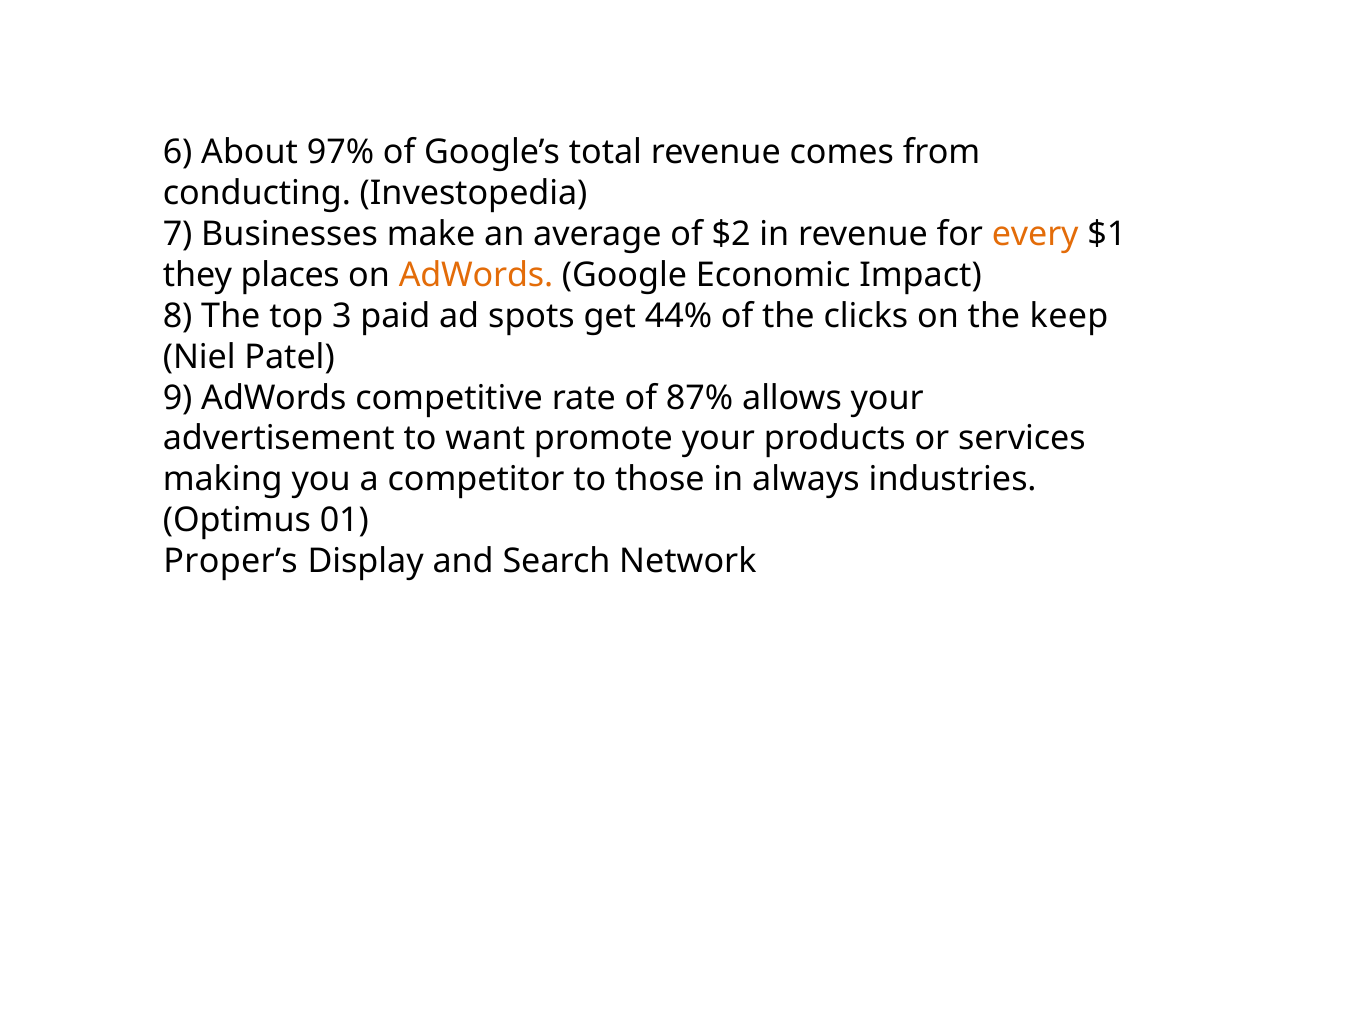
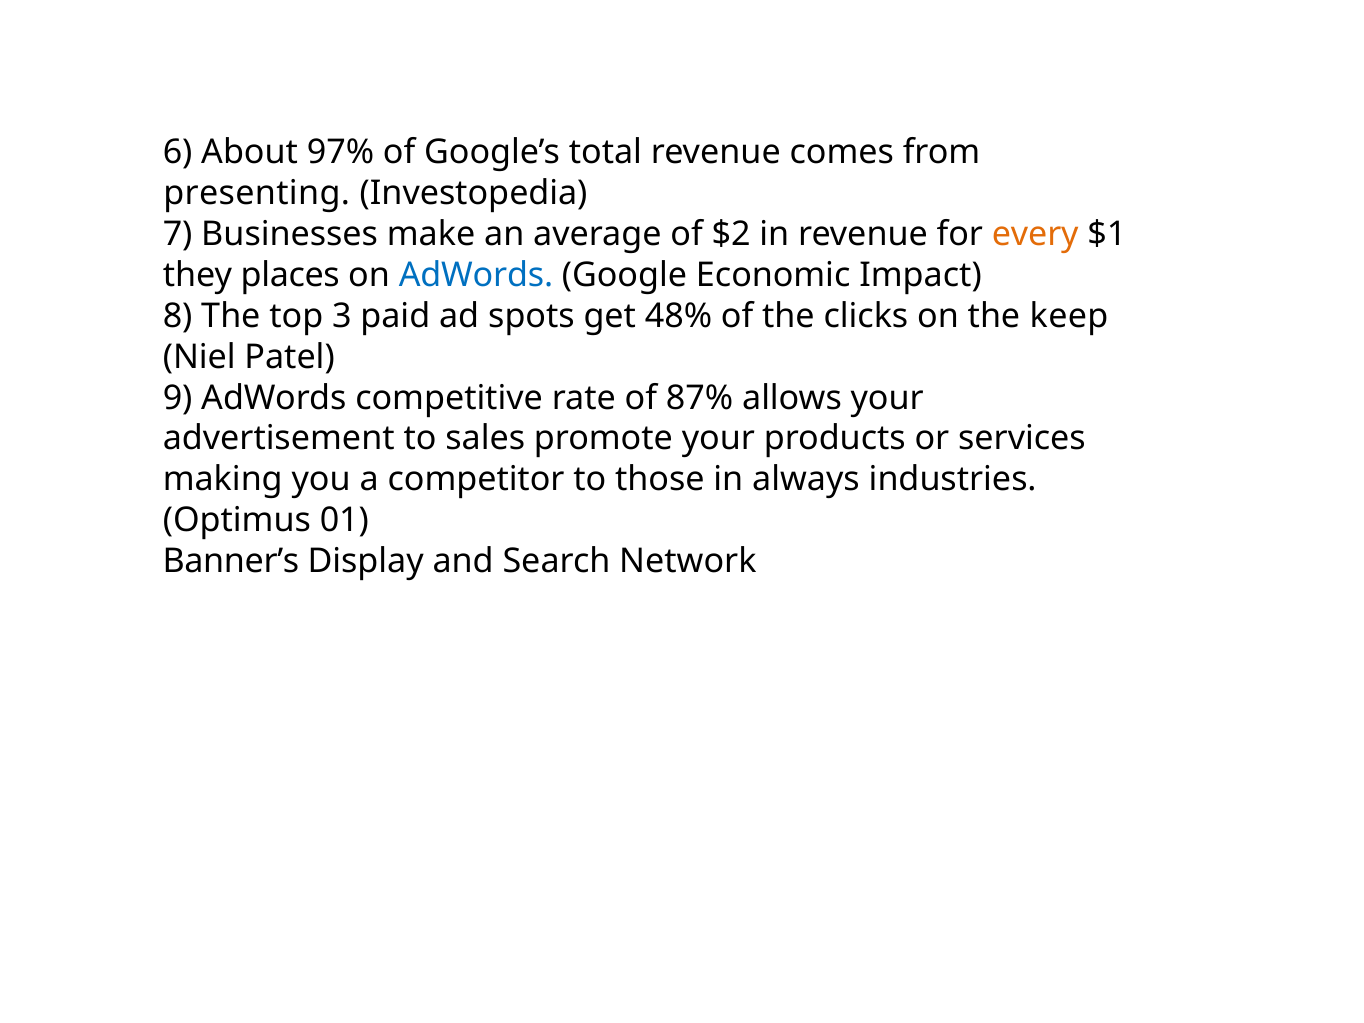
conducting: conducting -> presenting (257, 193)
AdWords colour: orange -> blue (476, 275)
44%: 44% -> 48% (679, 316)
want: want -> sales (485, 439)
Proper’s: Proper’s -> Banner’s (231, 561)
